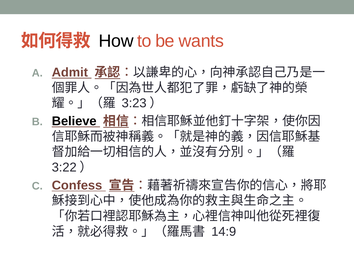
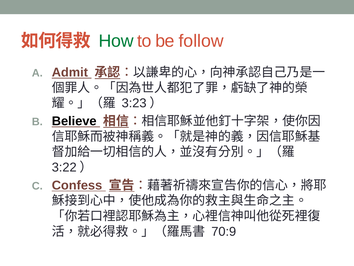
How colour: black -> green (116, 41)
wants: wants -> follow (201, 41)
14:9: 14:9 -> 70:9 (224, 231)
